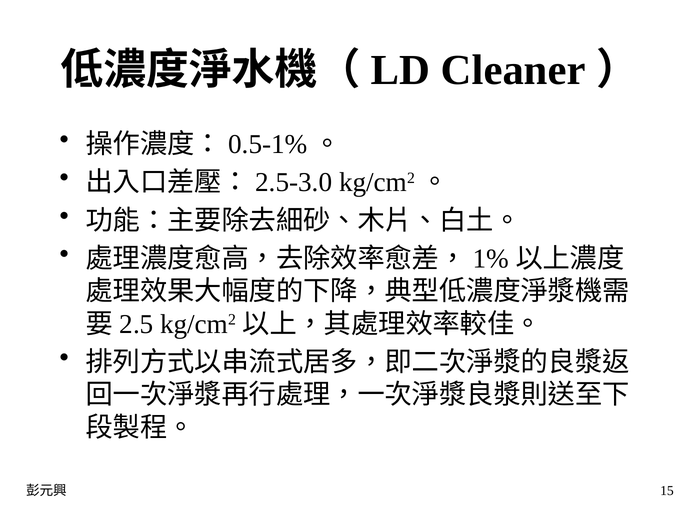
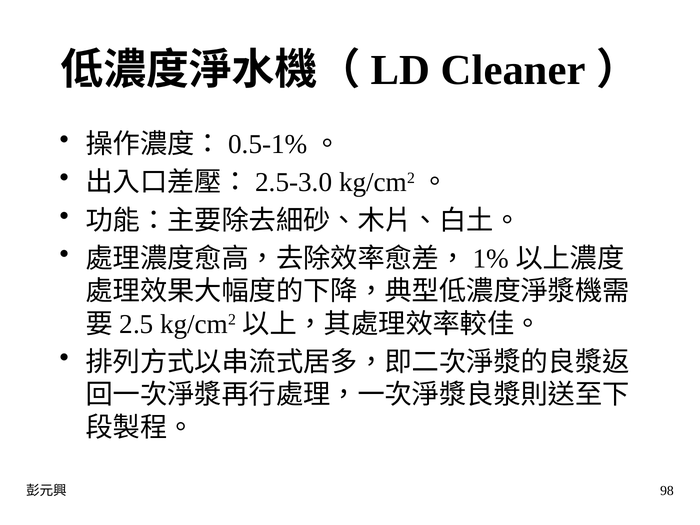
15: 15 -> 98 (667, 491)
